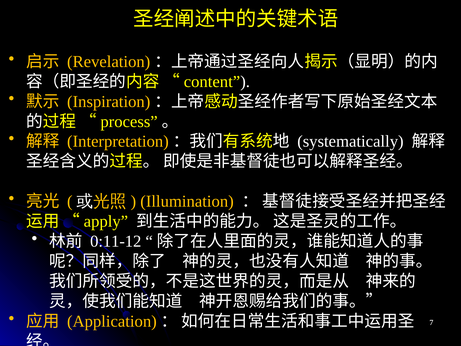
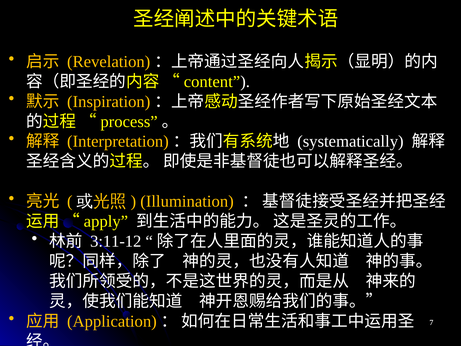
0:11-12: 0:11-12 -> 3:11-12 (116, 241)
